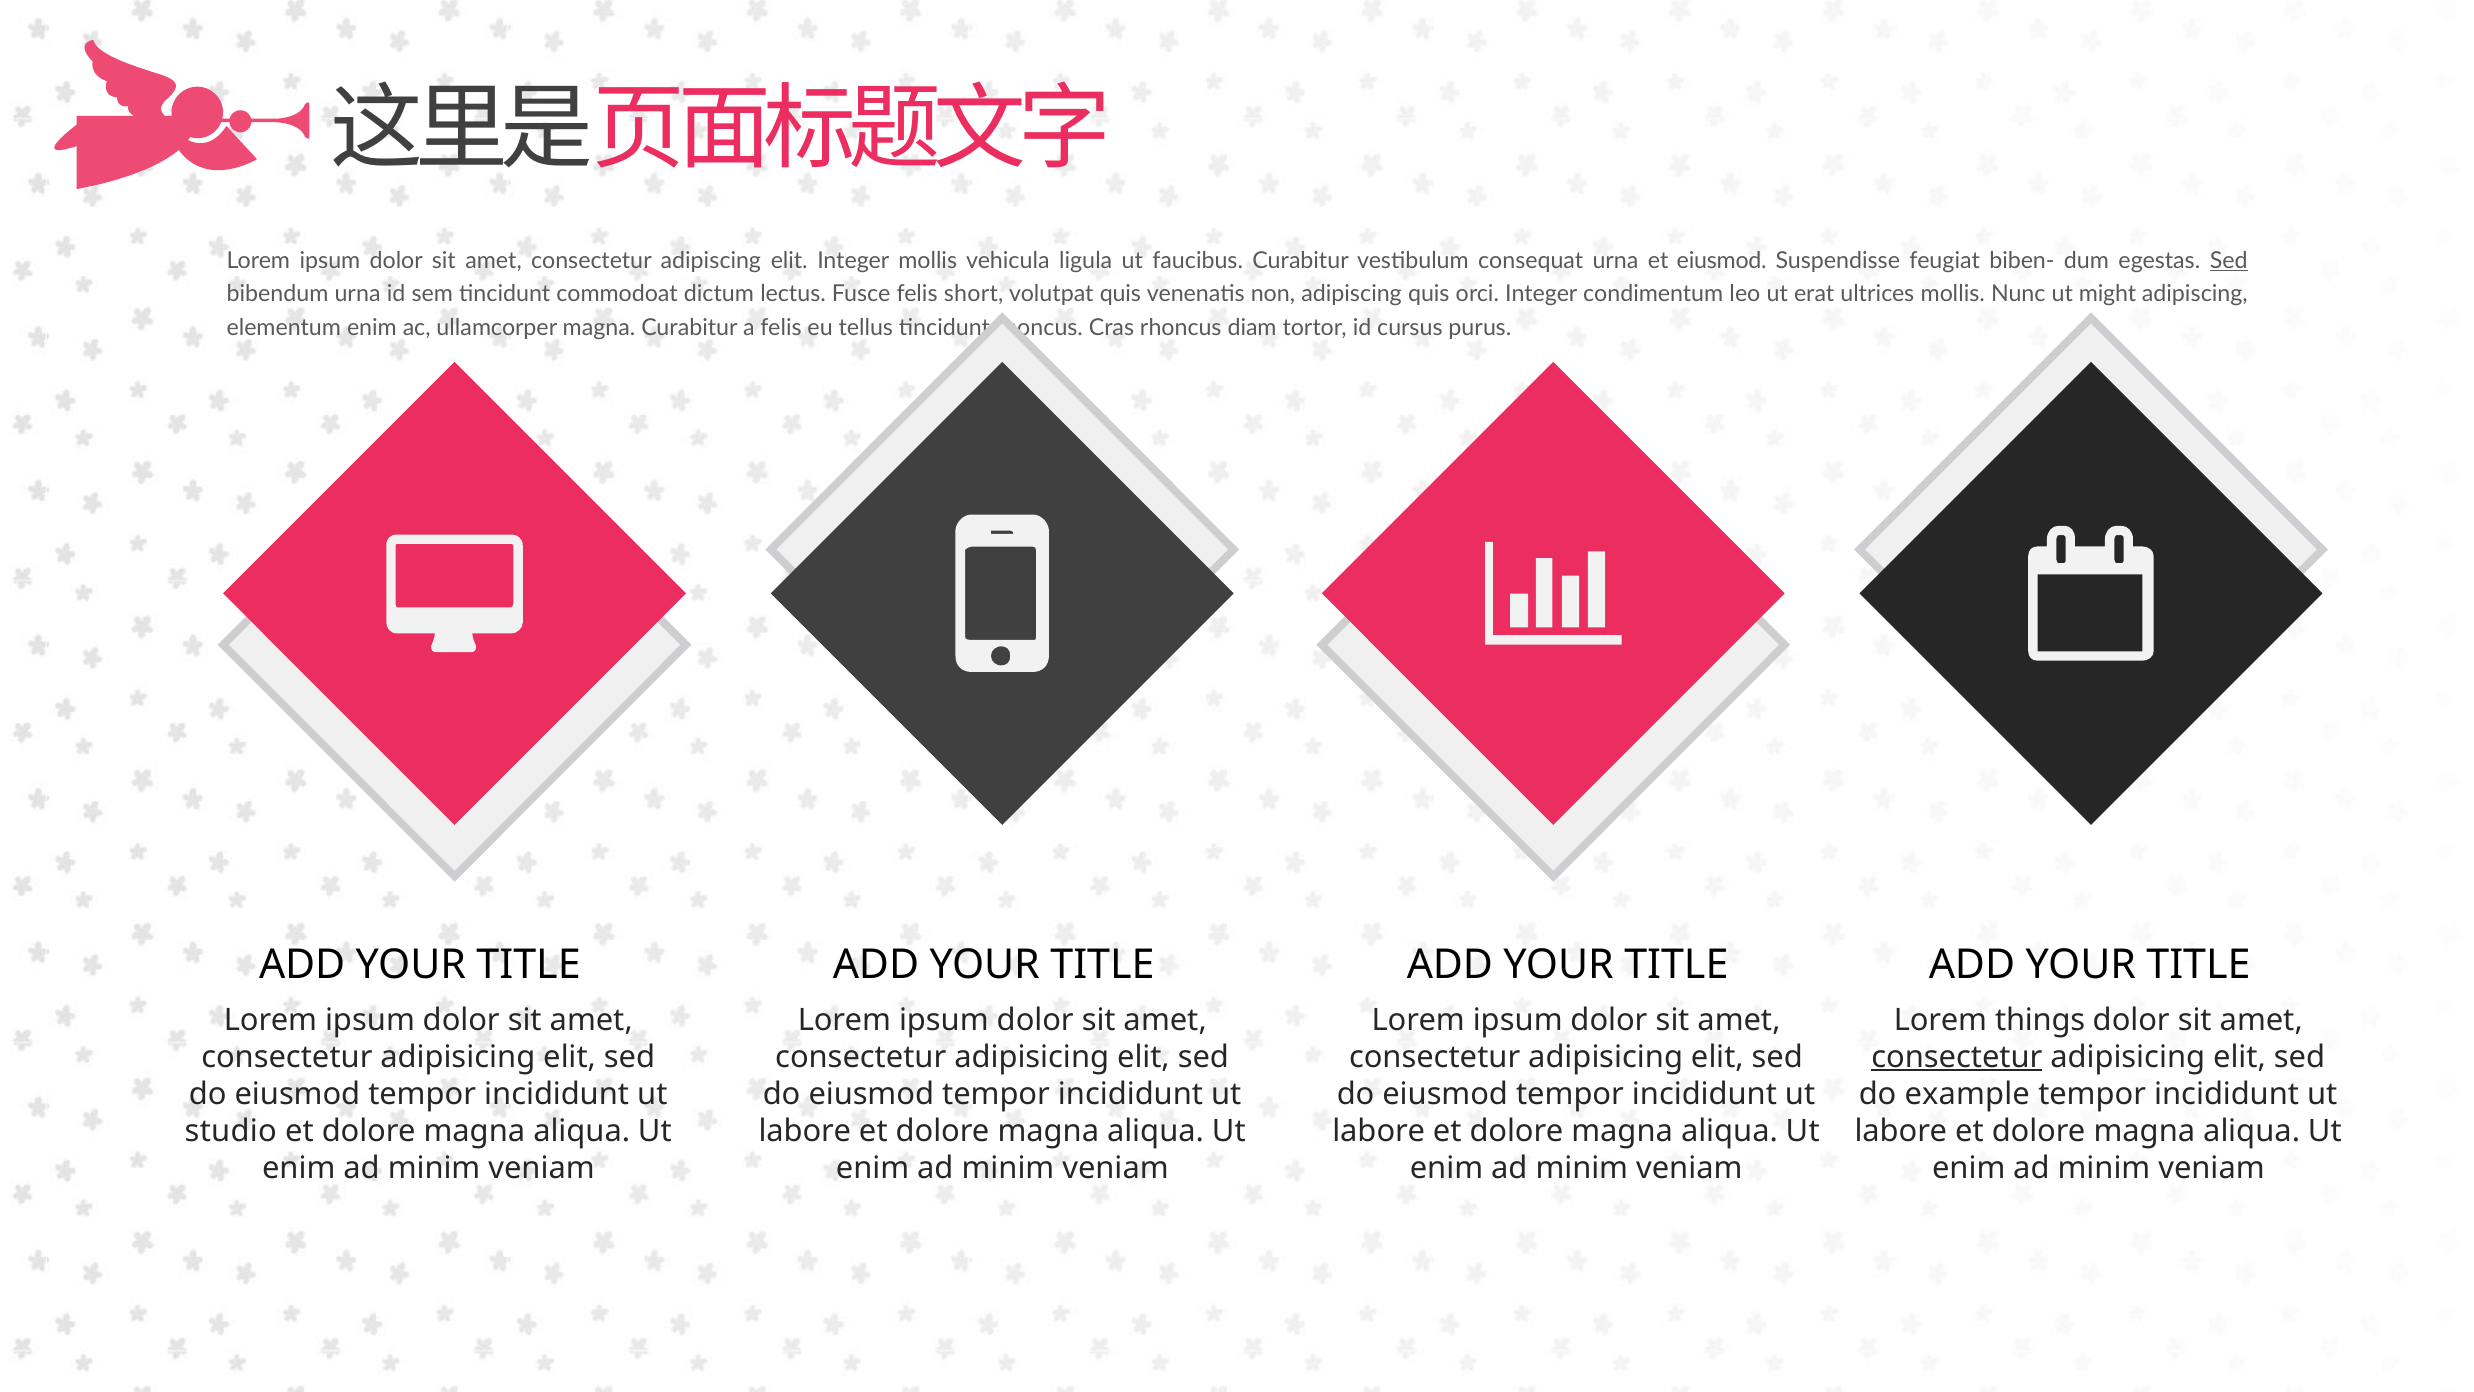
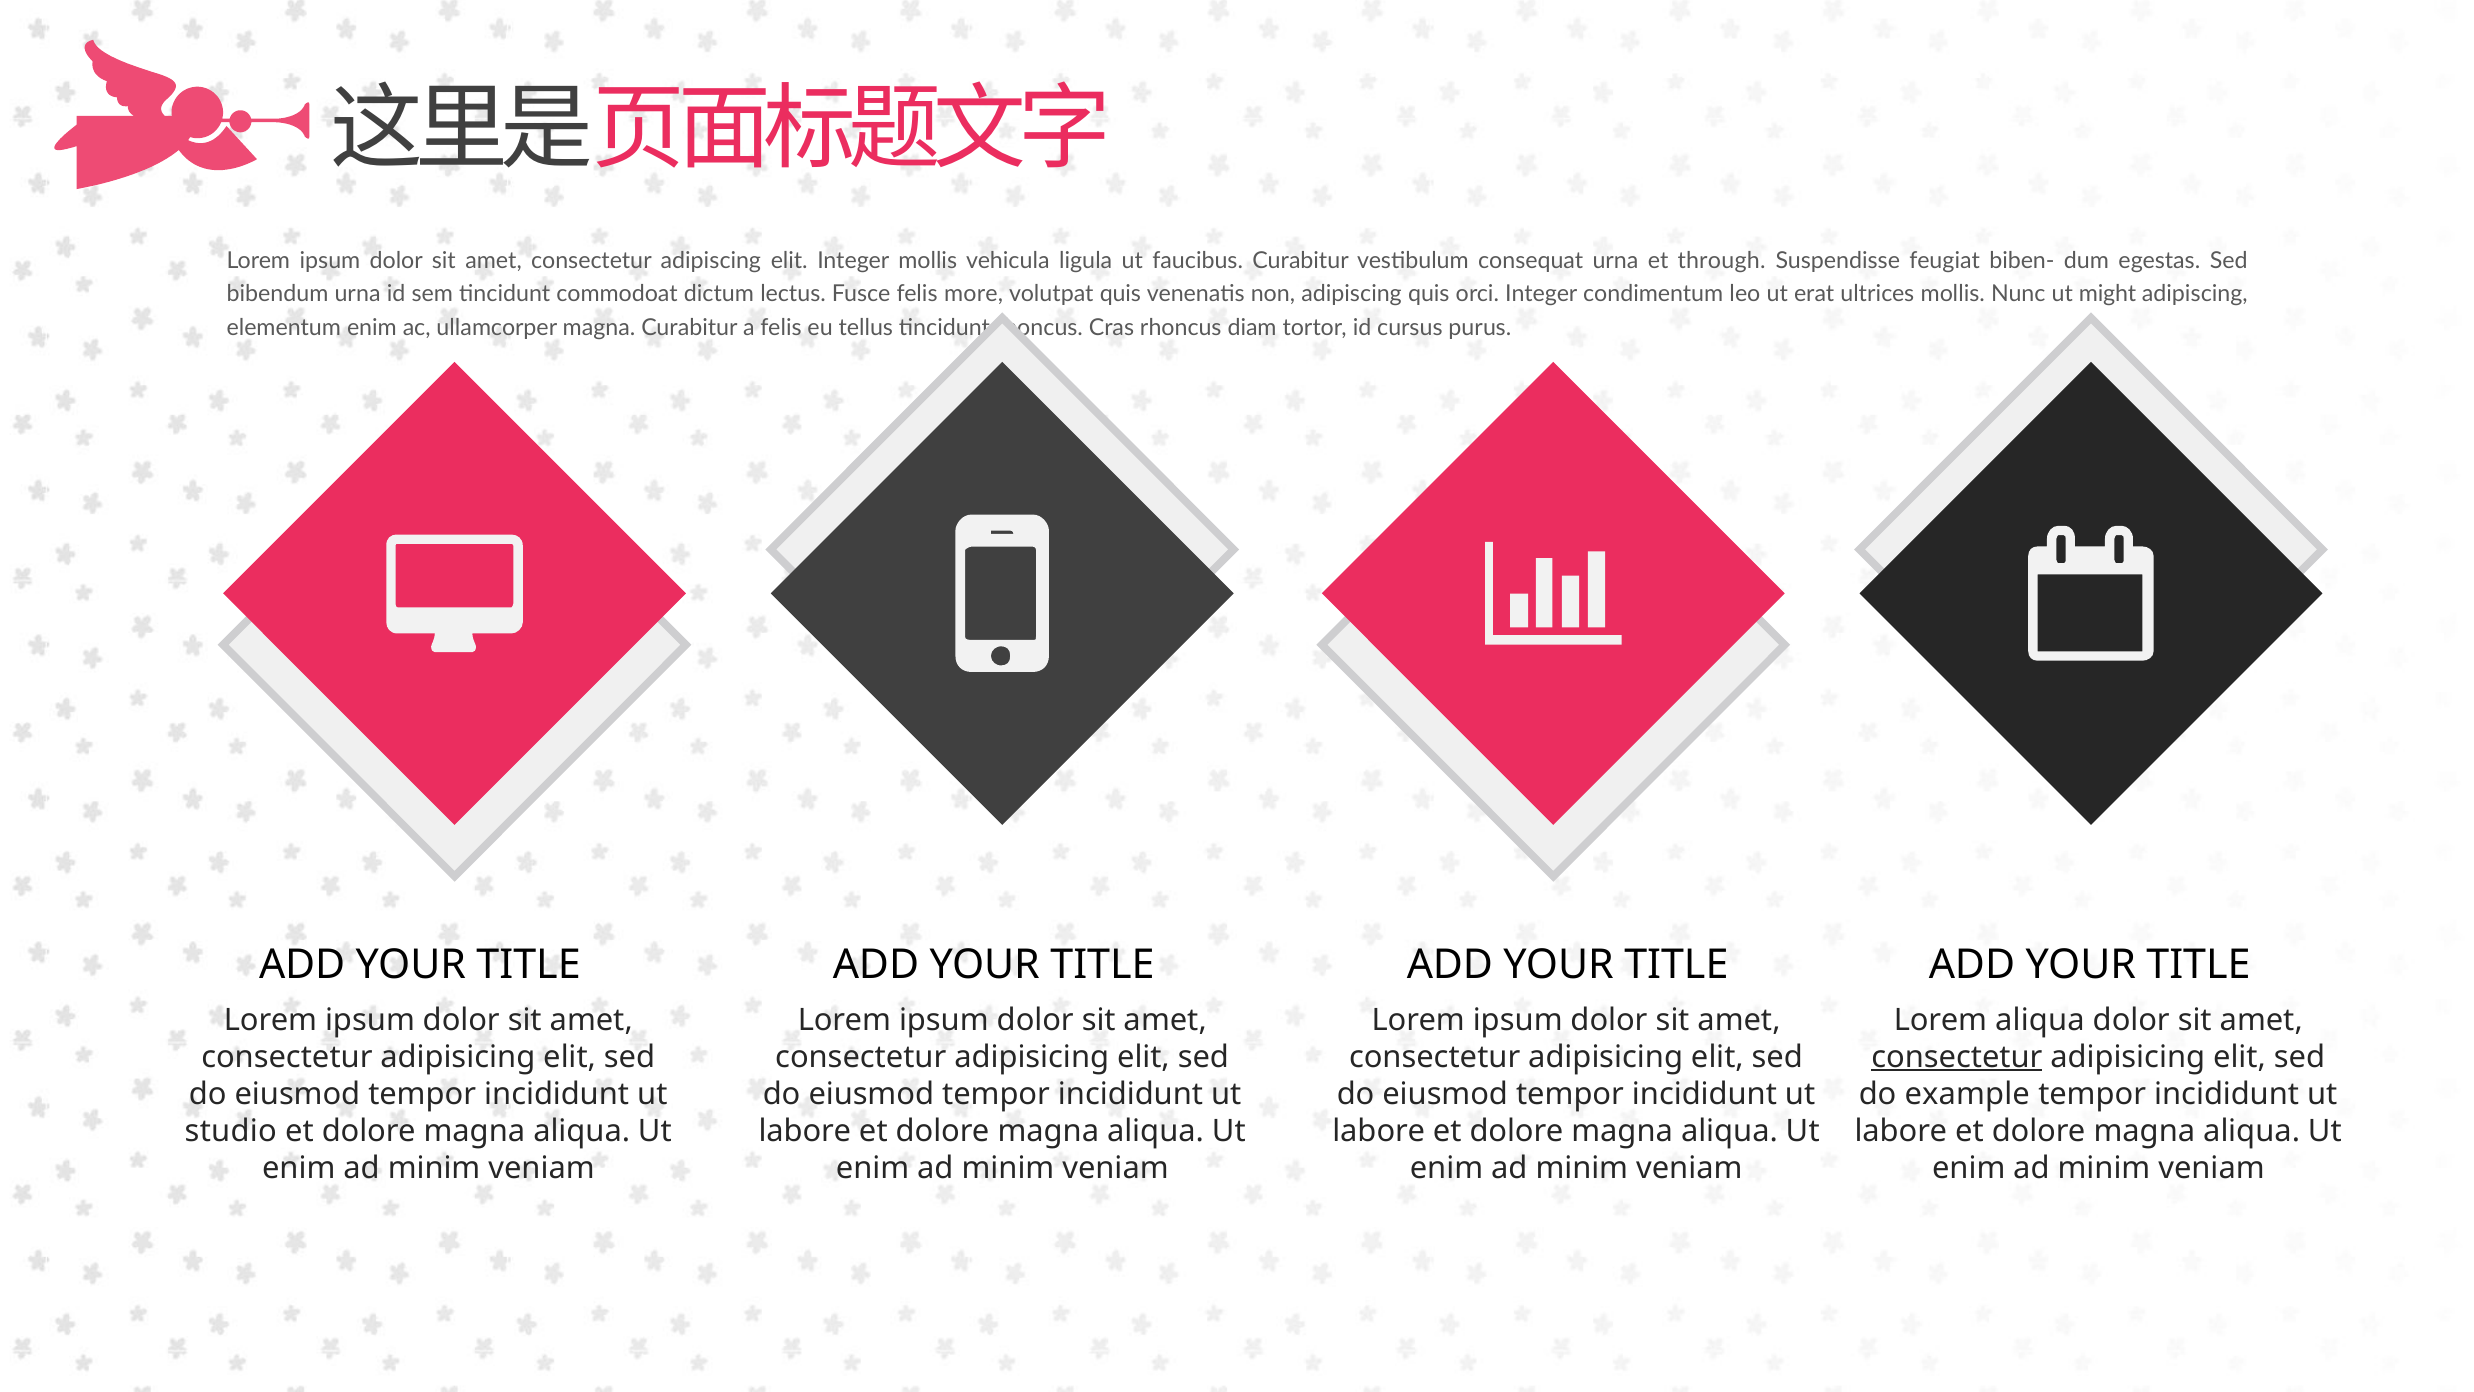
et eiusmod: eiusmod -> through (1722, 261)
Sed underline: present -> none (2229, 261)
short: short -> more (974, 294)
Lorem things: things -> aliqua (2040, 1020)
